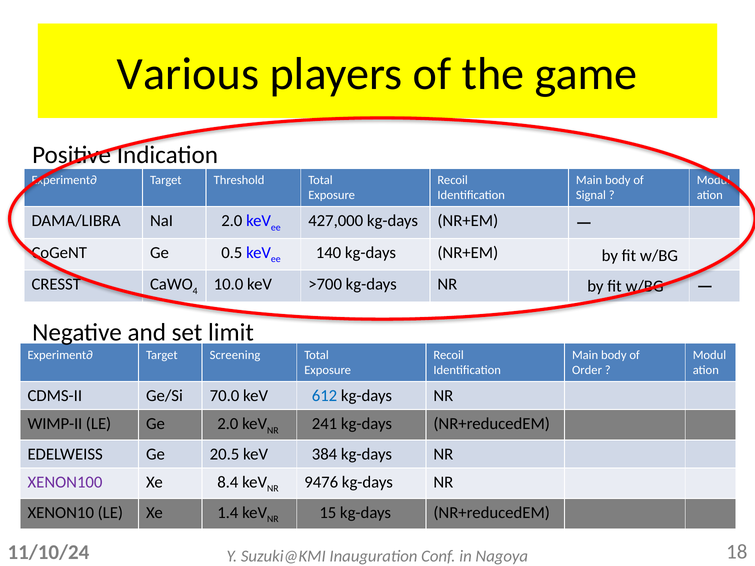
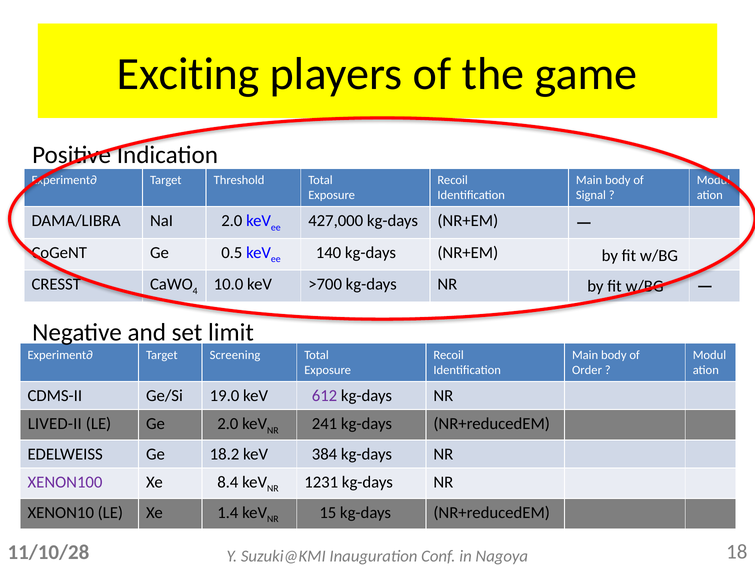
Various: Various -> Exciting (188, 74)
70.0: 70.0 -> 19.0 (225, 396)
612 colour: blue -> purple (325, 396)
WIMP-II: WIMP-II -> LIVED-II (55, 424)
20.5: 20.5 -> 18.2 (225, 454)
9476: 9476 -> 1231 (321, 482)
11/10/24: 11/10/24 -> 11/10/28 (48, 553)
